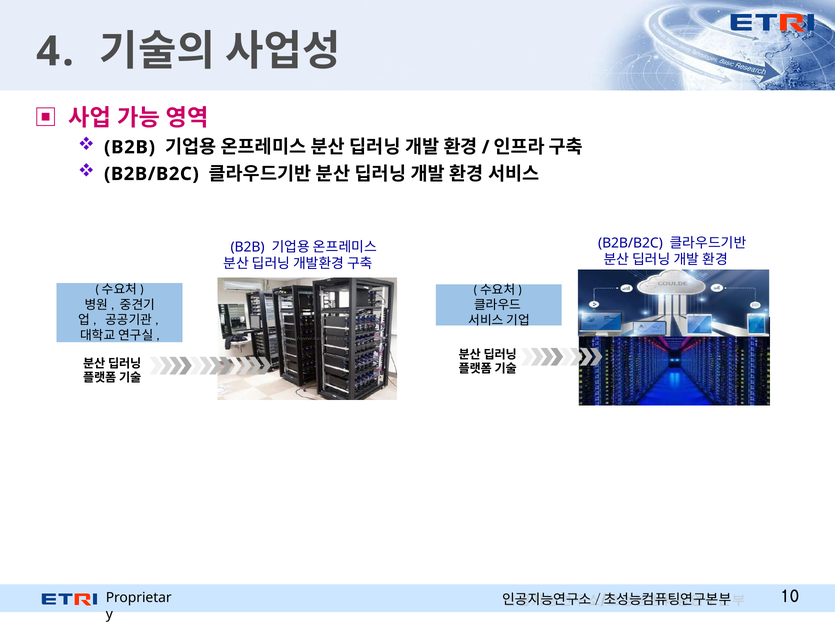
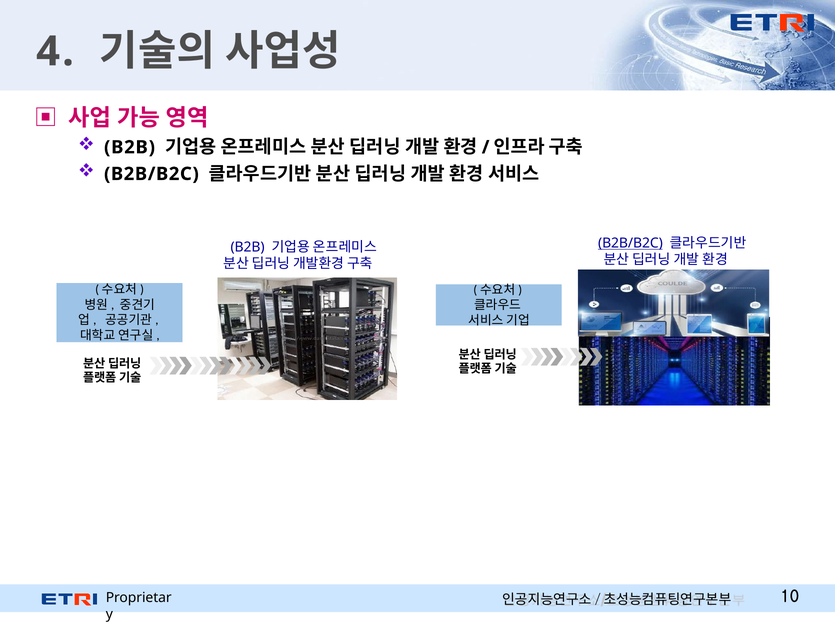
B2B/B2C underline: none -> present (630, 243)
